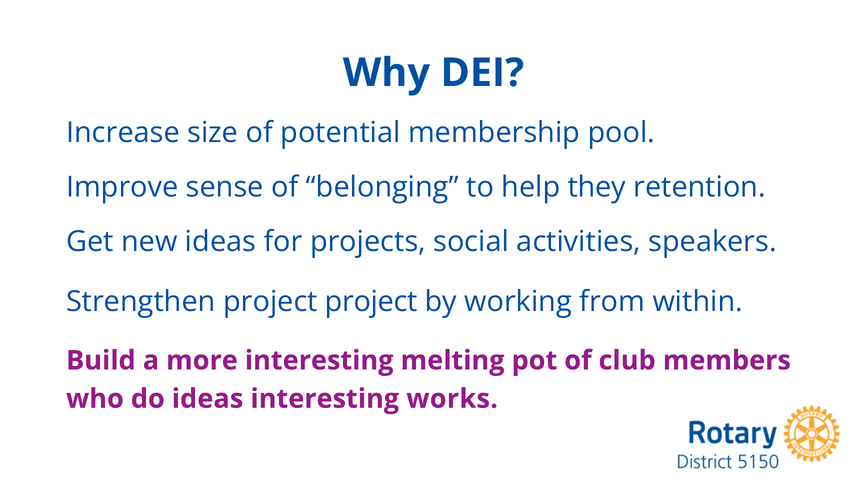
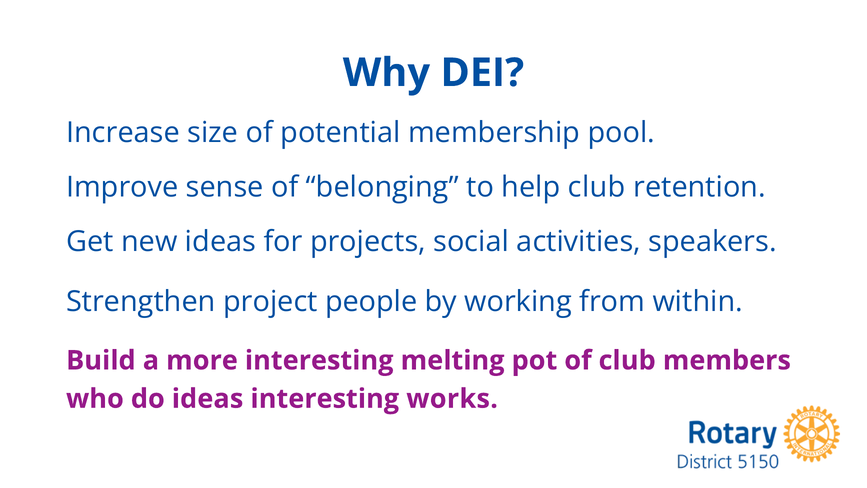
help they: they -> club (597, 187)
project project: project -> people (371, 302)
